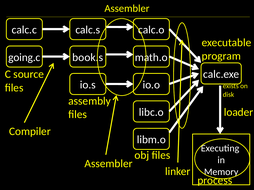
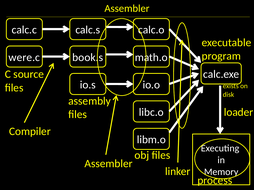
going.c: going.c -> were.c (24, 57)
